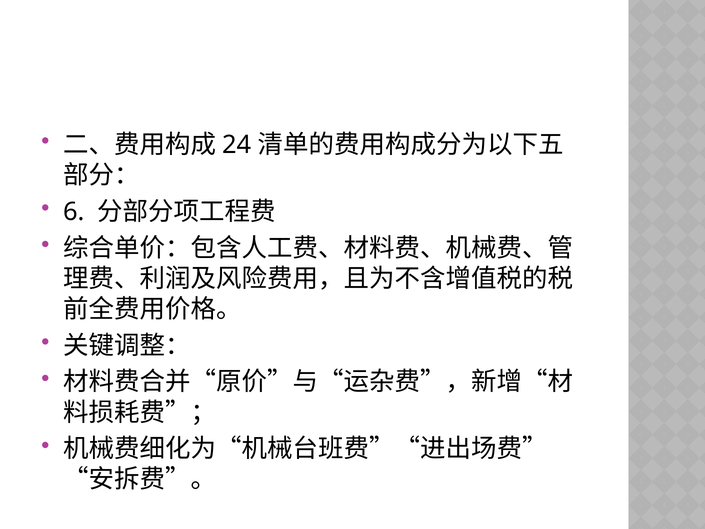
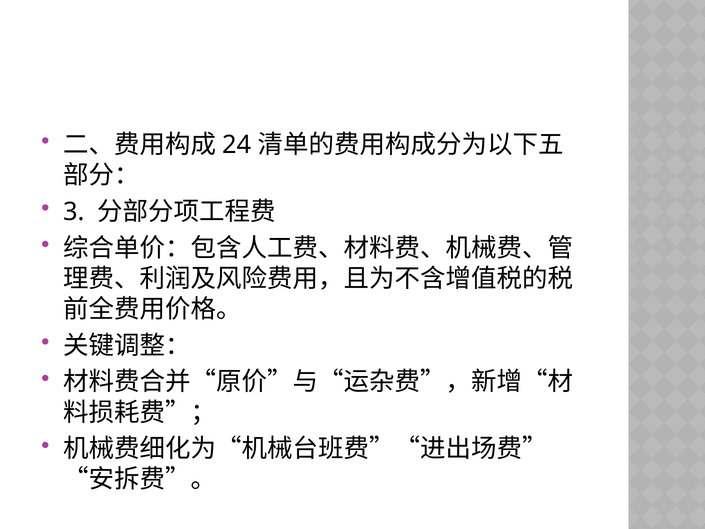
6: 6 -> 3 (74, 212)
